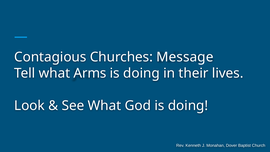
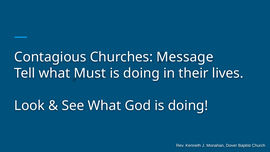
Arms: Arms -> Must (90, 73)
